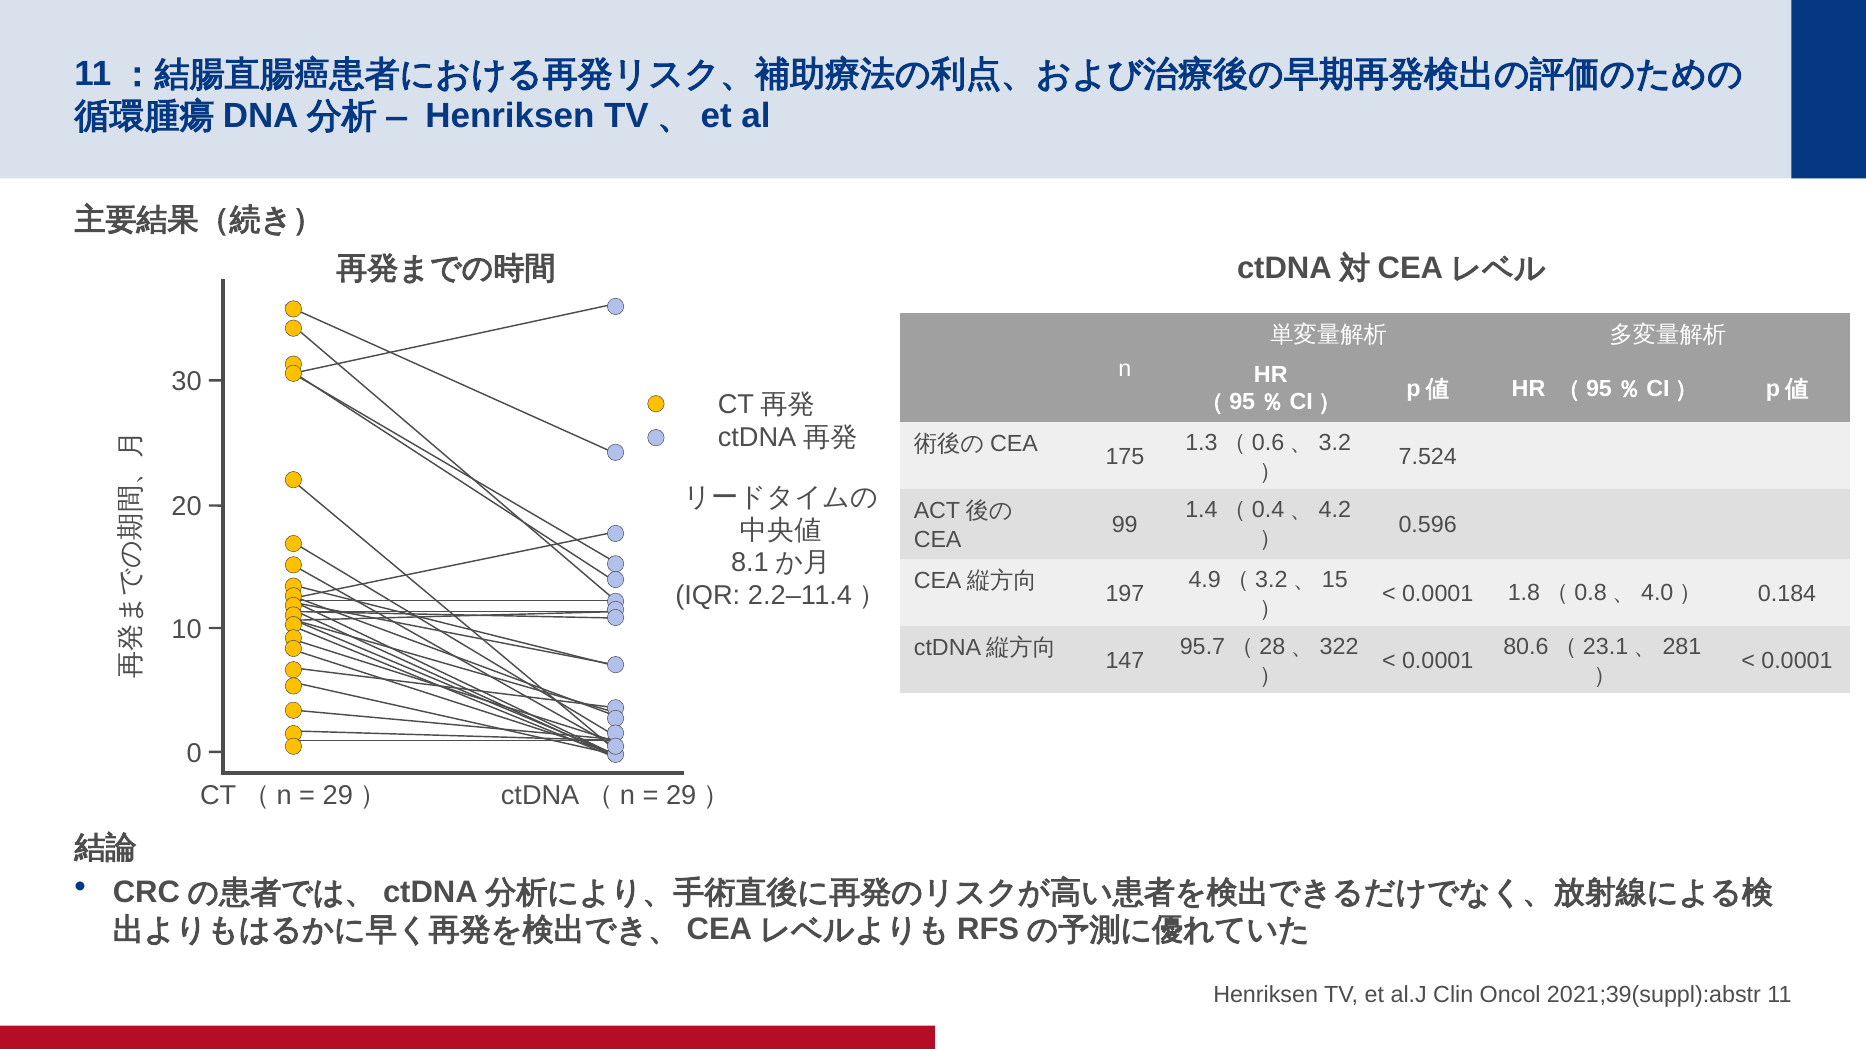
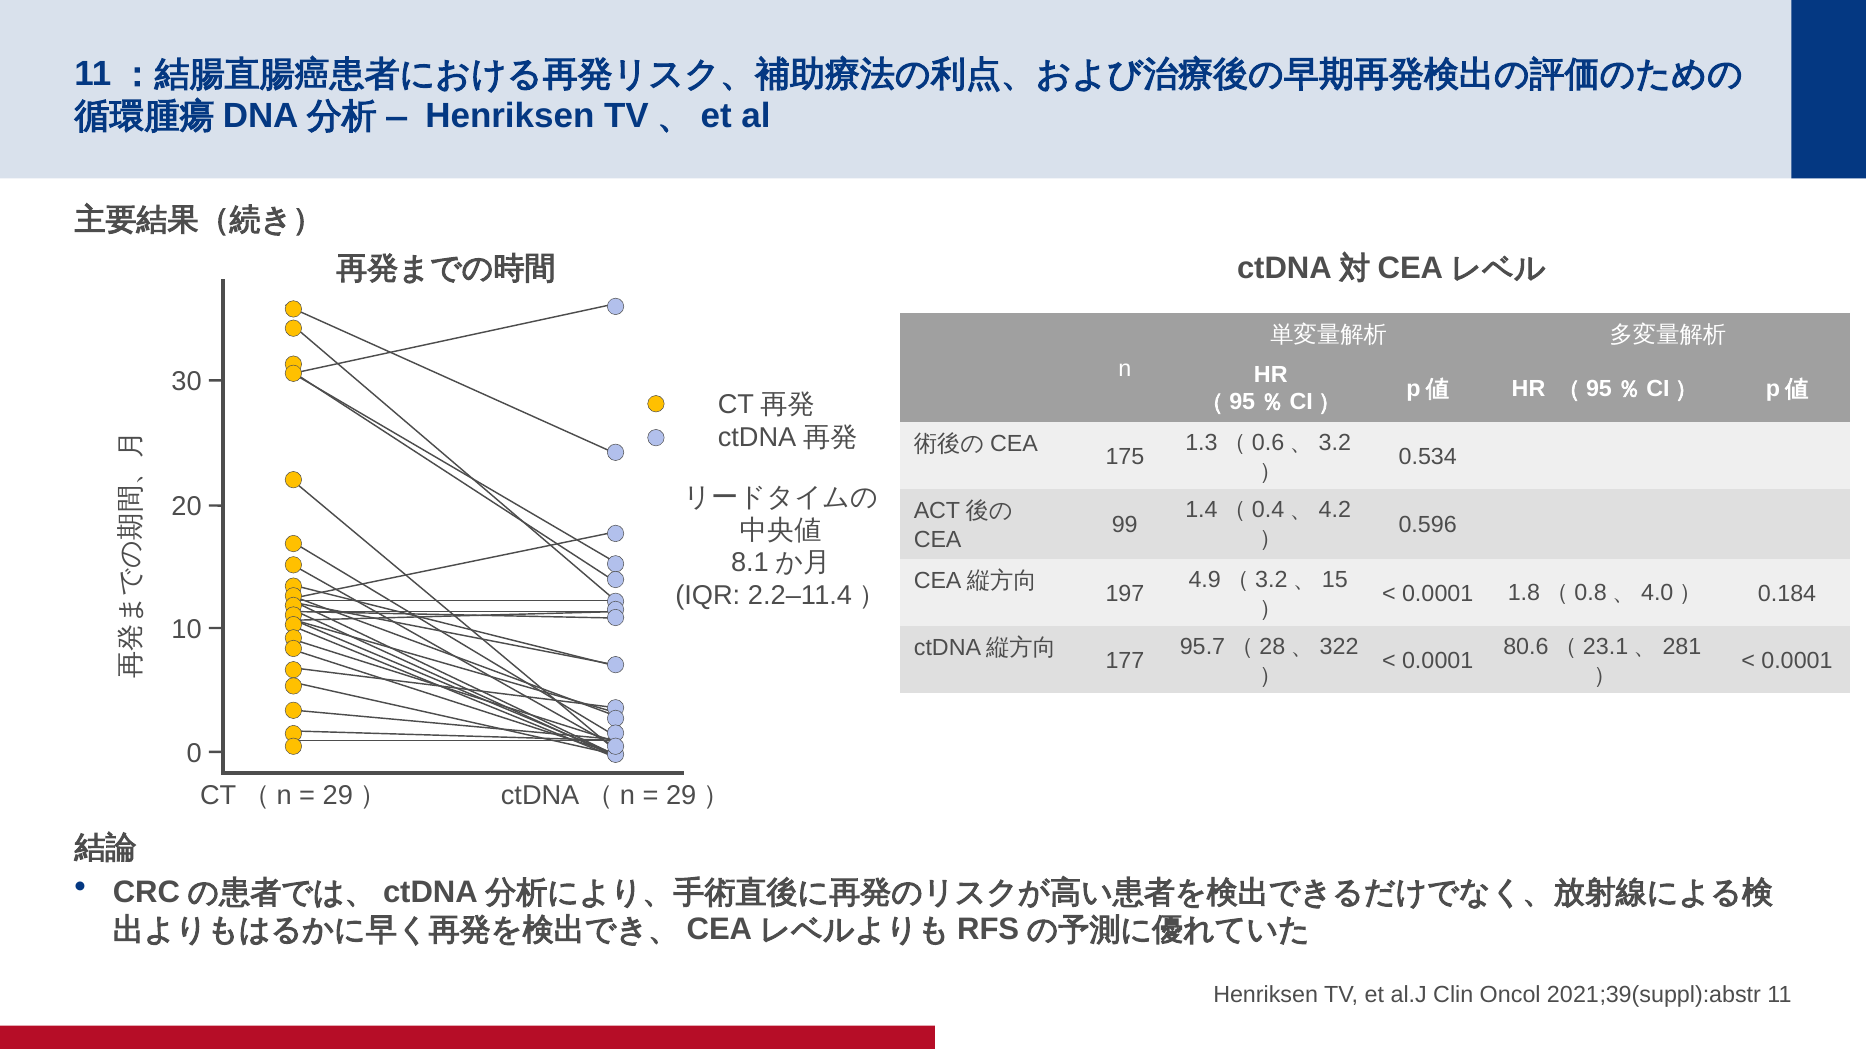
7.524: 7.524 -> 0.534 (1428, 457)
147: 147 -> 177 (1125, 661)
